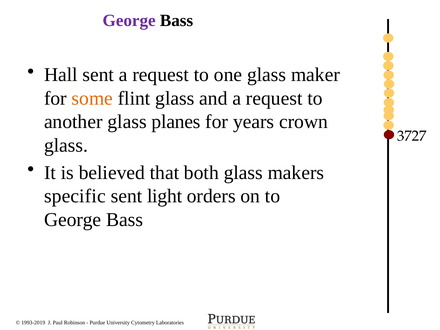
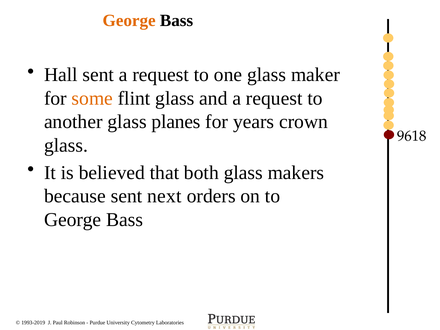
George colour: purple -> orange (129, 21)
3727: 3727 -> 9618 (412, 136)
specific: specific -> because (75, 196)
light: light -> next (164, 196)
